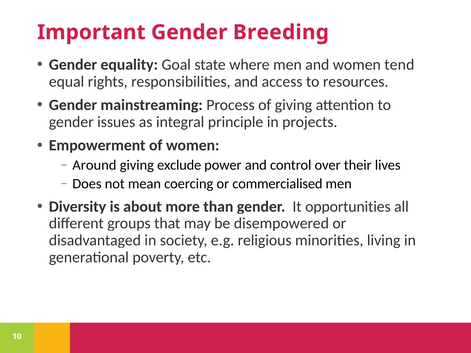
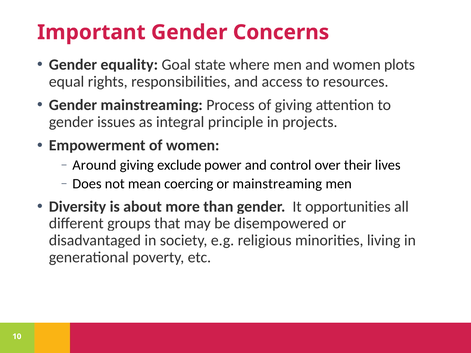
Breeding: Breeding -> Concerns (281, 32)
tend: tend -> plots (400, 65)
or commercialised: commercialised -> mainstreaming (277, 184)
